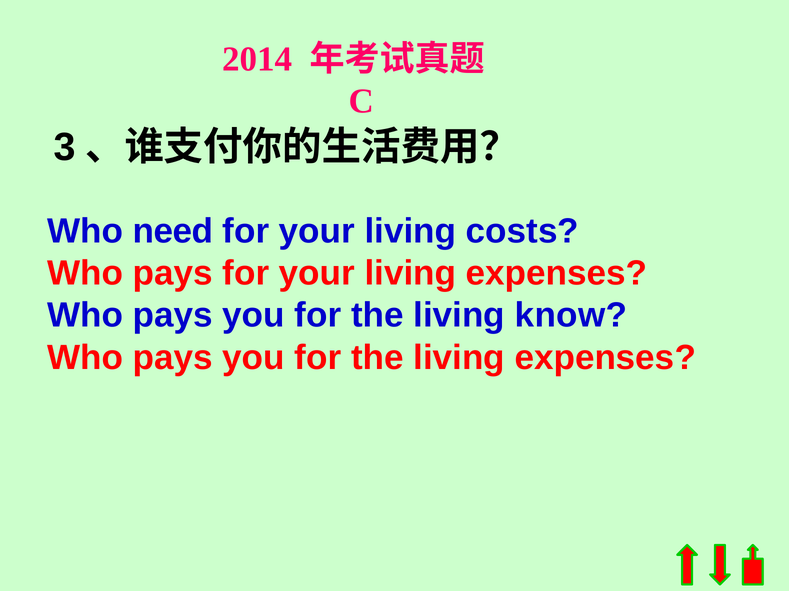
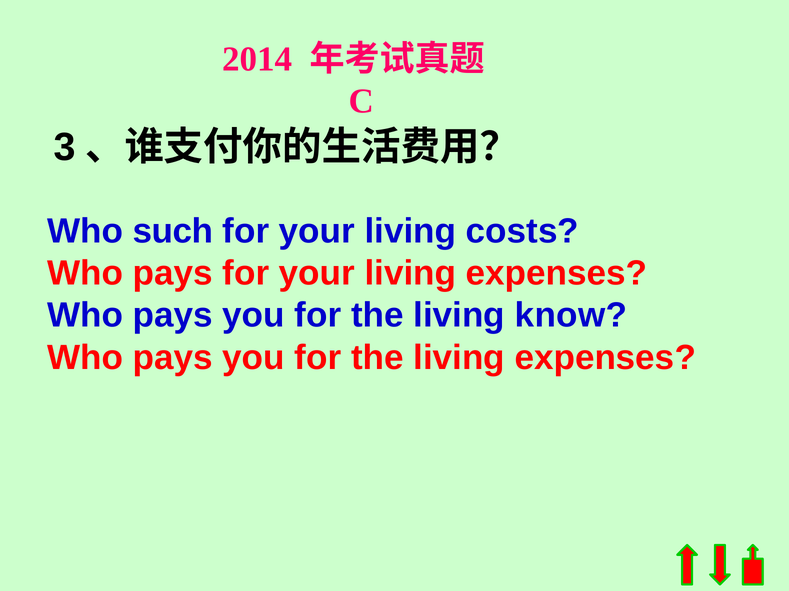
need: need -> such (173, 232)
